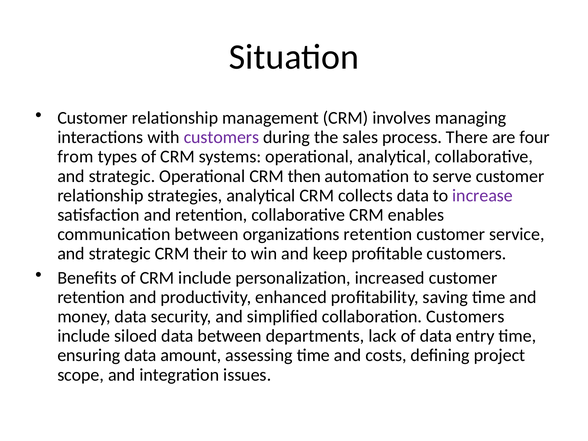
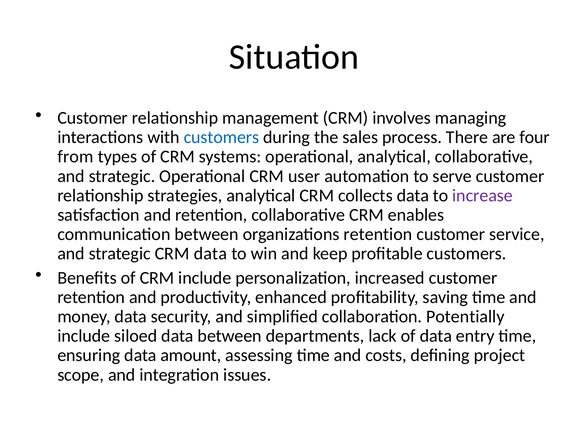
customers colour: purple -> blue (221, 137)
then: then -> user (304, 176)
CRM their: their -> data (210, 254)
collaboration Customers: Customers -> Potentially (465, 317)
